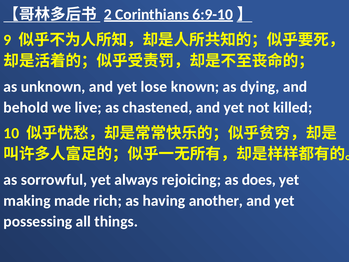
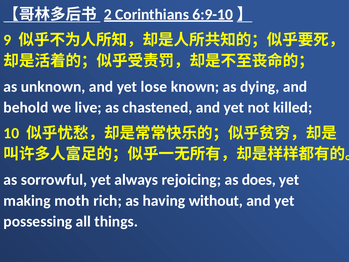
made: made -> moth (72, 201)
another: another -> without (216, 201)
